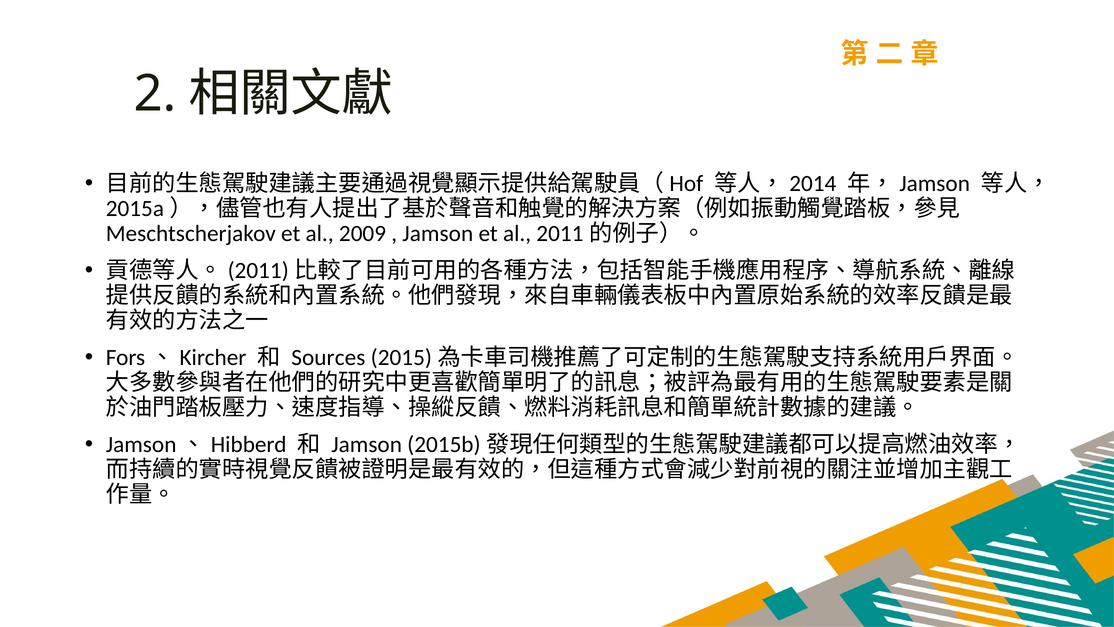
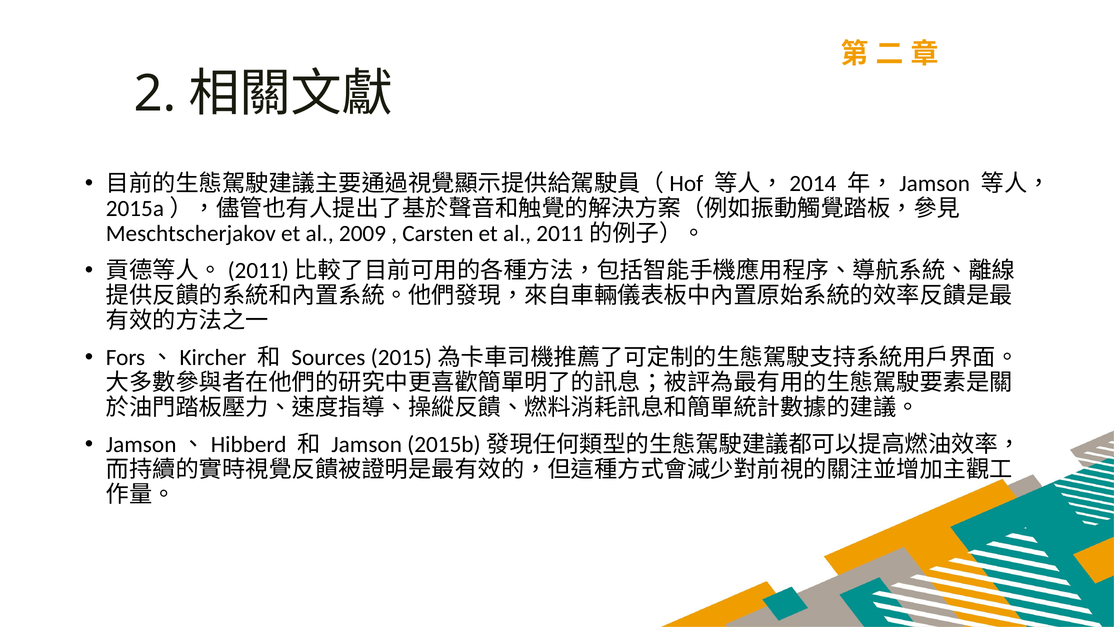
Jamson: Jamson -> Carsten (438, 234)
